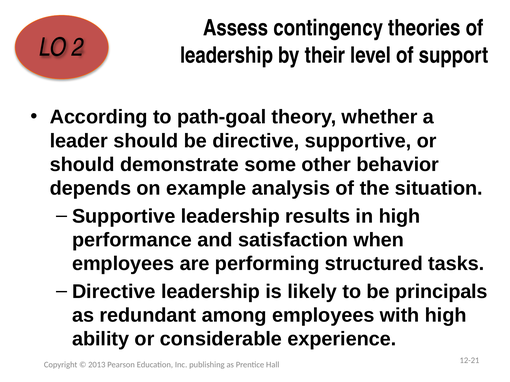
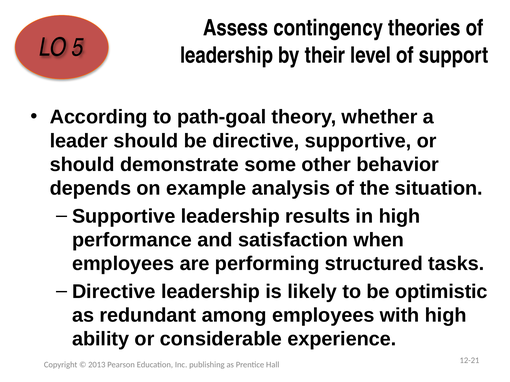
2: 2 -> 5 (78, 47)
principals: principals -> optimistic (441, 292)
